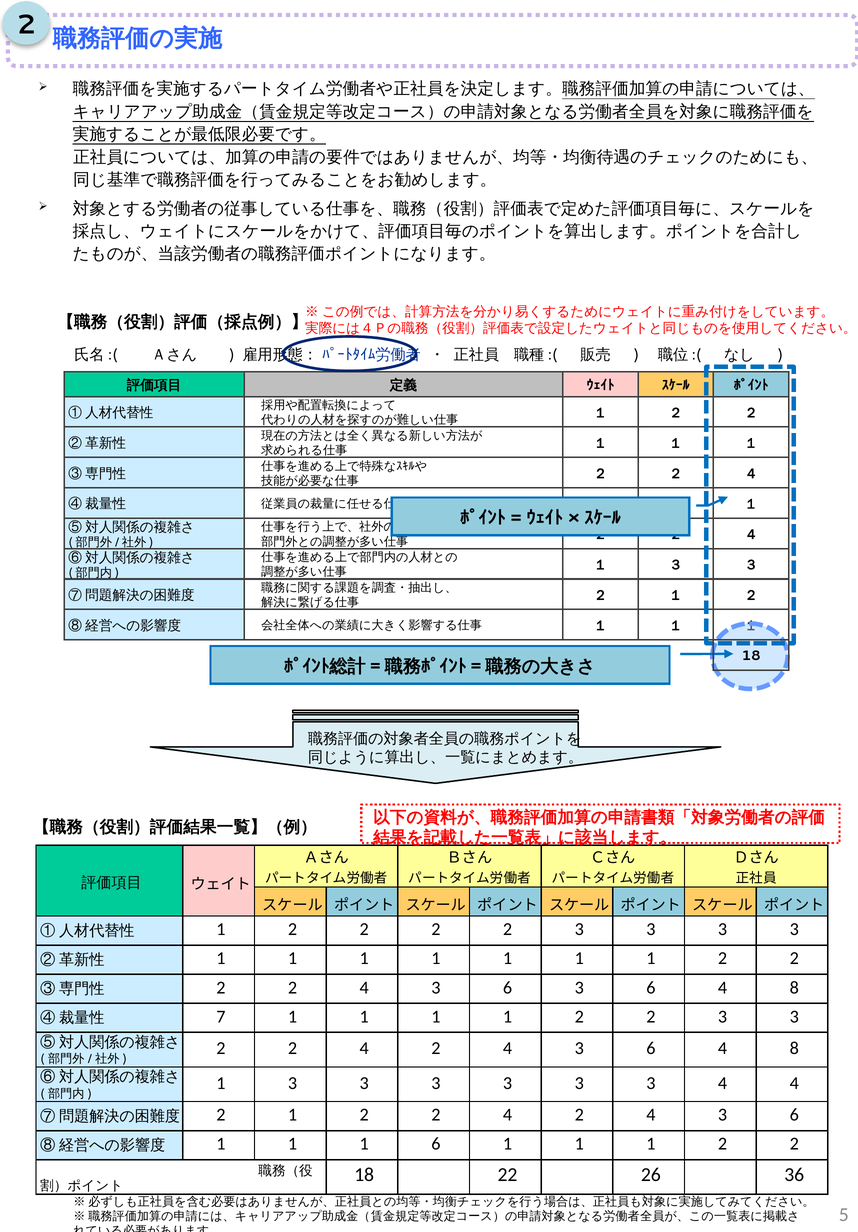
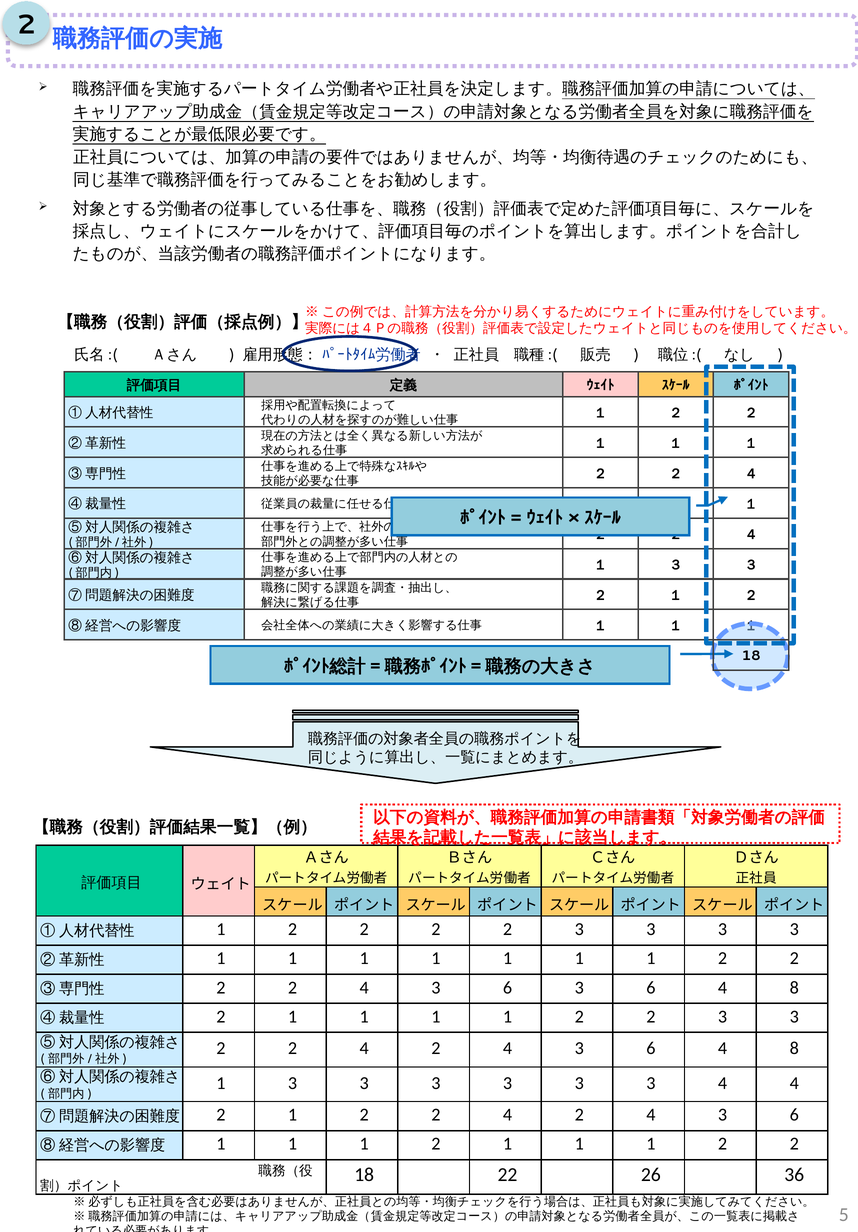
7: 7 -> 2 (221, 1016)
6: 6 -> 2 (436, 1143)
